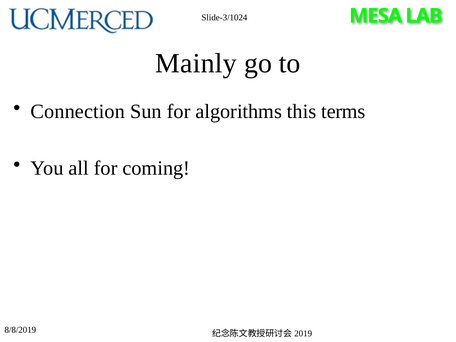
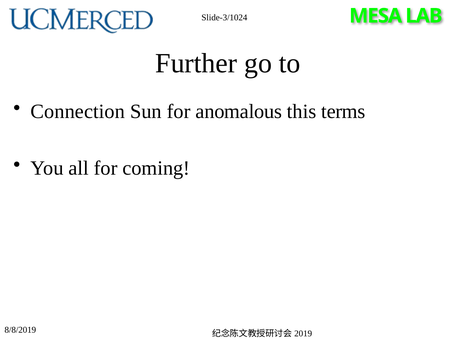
Mainly: Mainly -> Further (196, 63)
algorithms: algorithms -> anomalous (239, 111)
